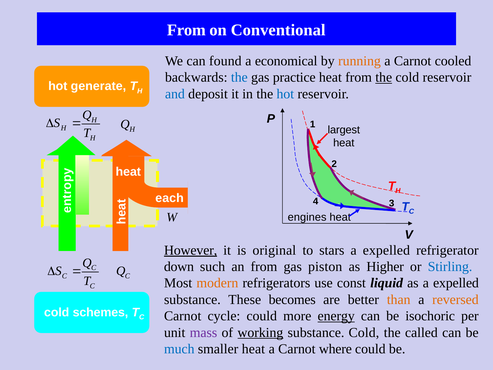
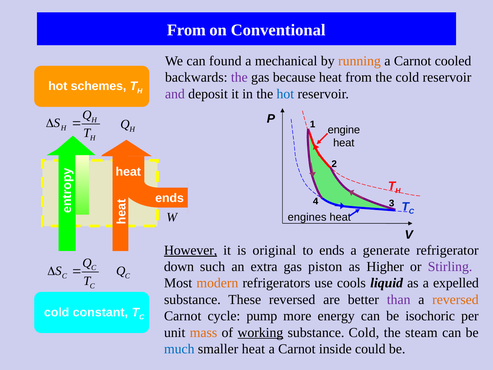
economical: economical -> mechanical (286, 61)
the colour: blue -> purple (239, 77)
practice: practice -> because (294, 77)
the underline: present -> none (384, 77)
generate: generate -> schemes (99, 86)
and colour: blue -> purple (175, 94)
largest: largest -> engine (344, 130)
each: each -> ends (170, 198)
to stars: stars -> ends (332, 250)
expelled: expelled -> generate (386, 250)
an from: from -> extra (264, 266)
Stirling colour: blue -> purple (450, 266)
const: const -> cools (351, 283)
These becomes: becomes -> reversed (292, 299)
than colour: orange -> purple (399, 299)
schemes: schemes -> constant (100, 312)
cycle could: could -> pump (262, 316)
energy underline: present -> none (336, 316)
mass colour: purple -> orange (203, 332)
called: called -> steam (421, 332)
where: where -> inside (335, 349)
